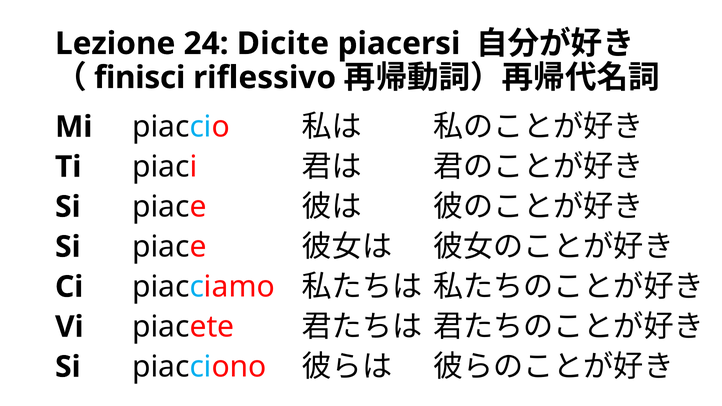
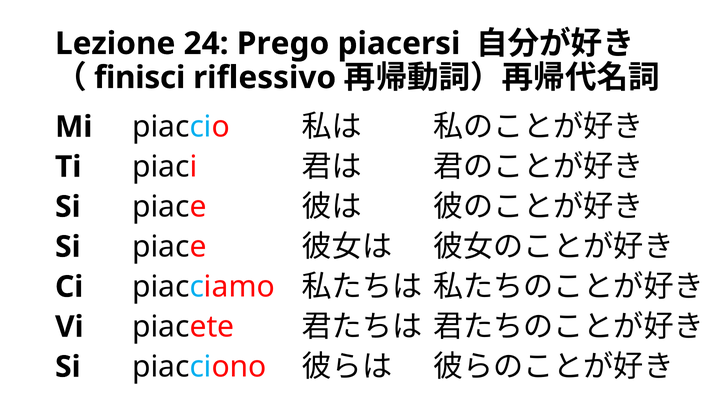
Dicite: Dicite -> Prego (283, 44)
